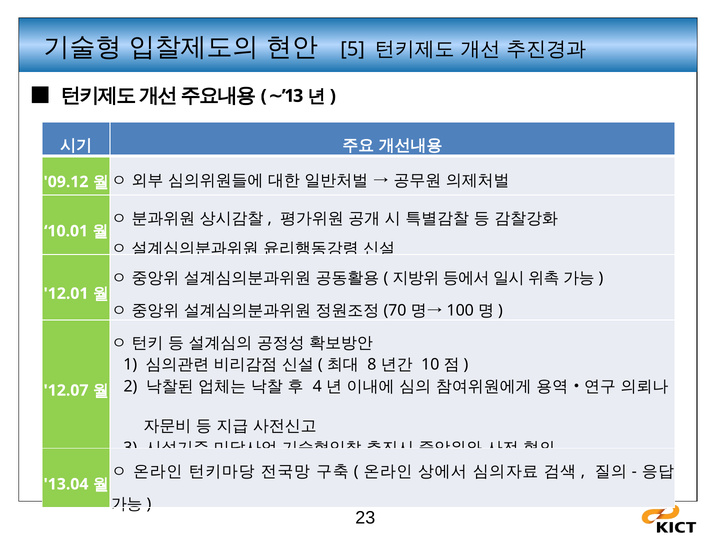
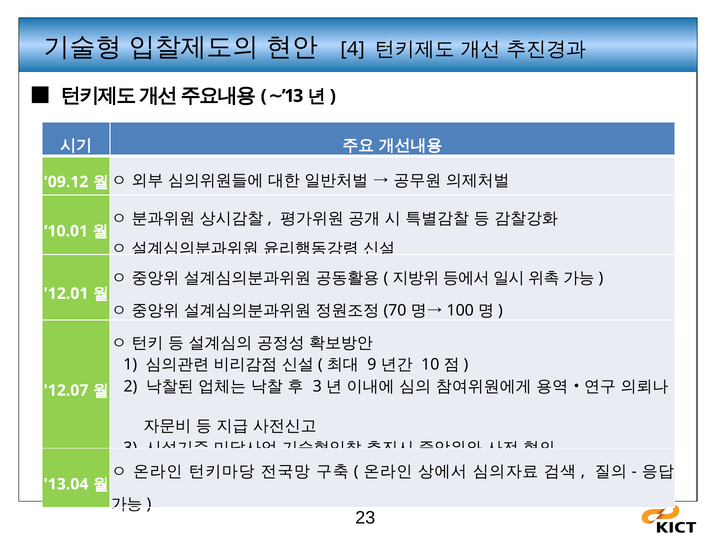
5: 5 -> 4 (353, 49)
8: 8 -> 9 (372, 364)
4: 4 -> 3 (317, 386)
